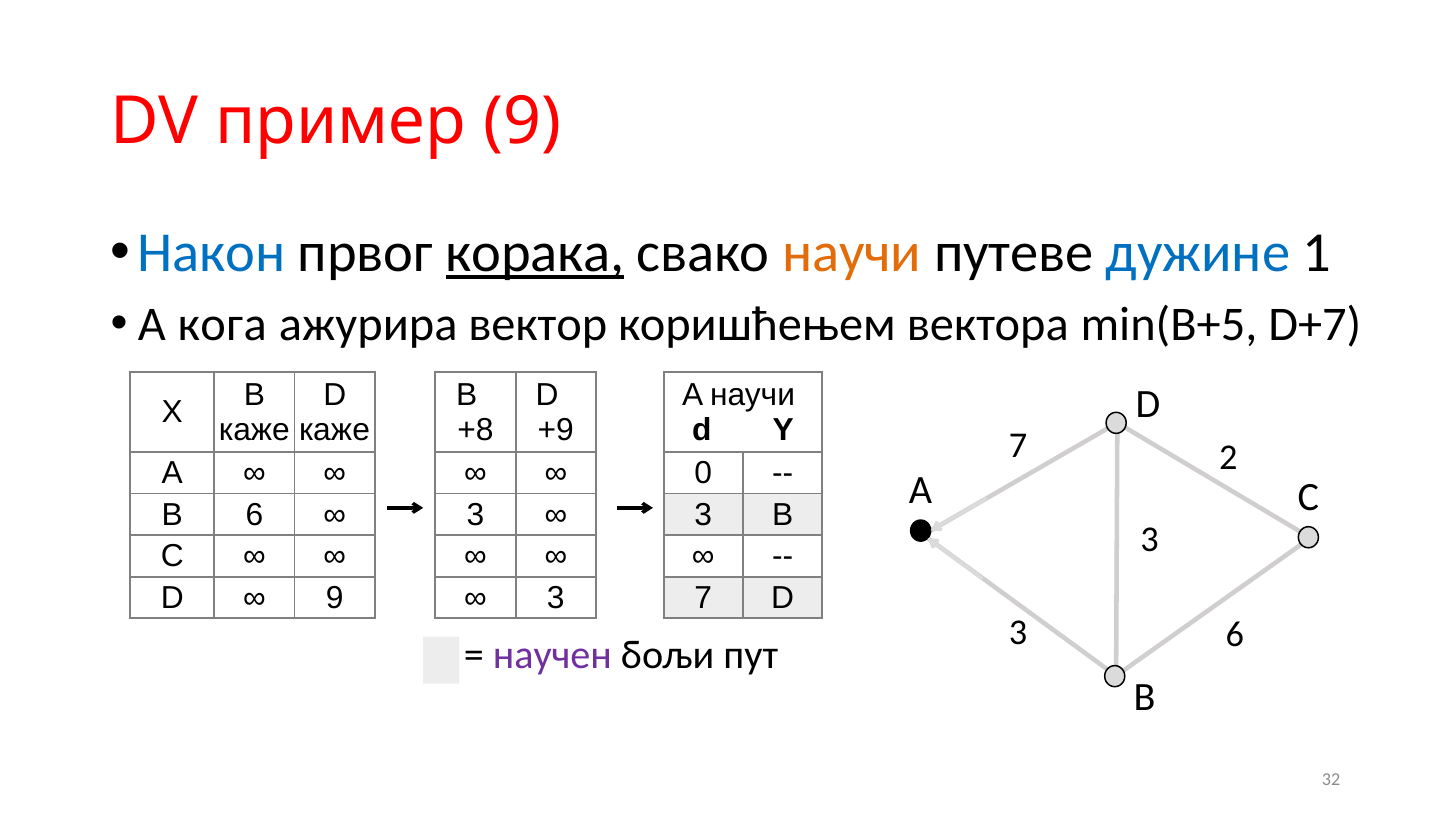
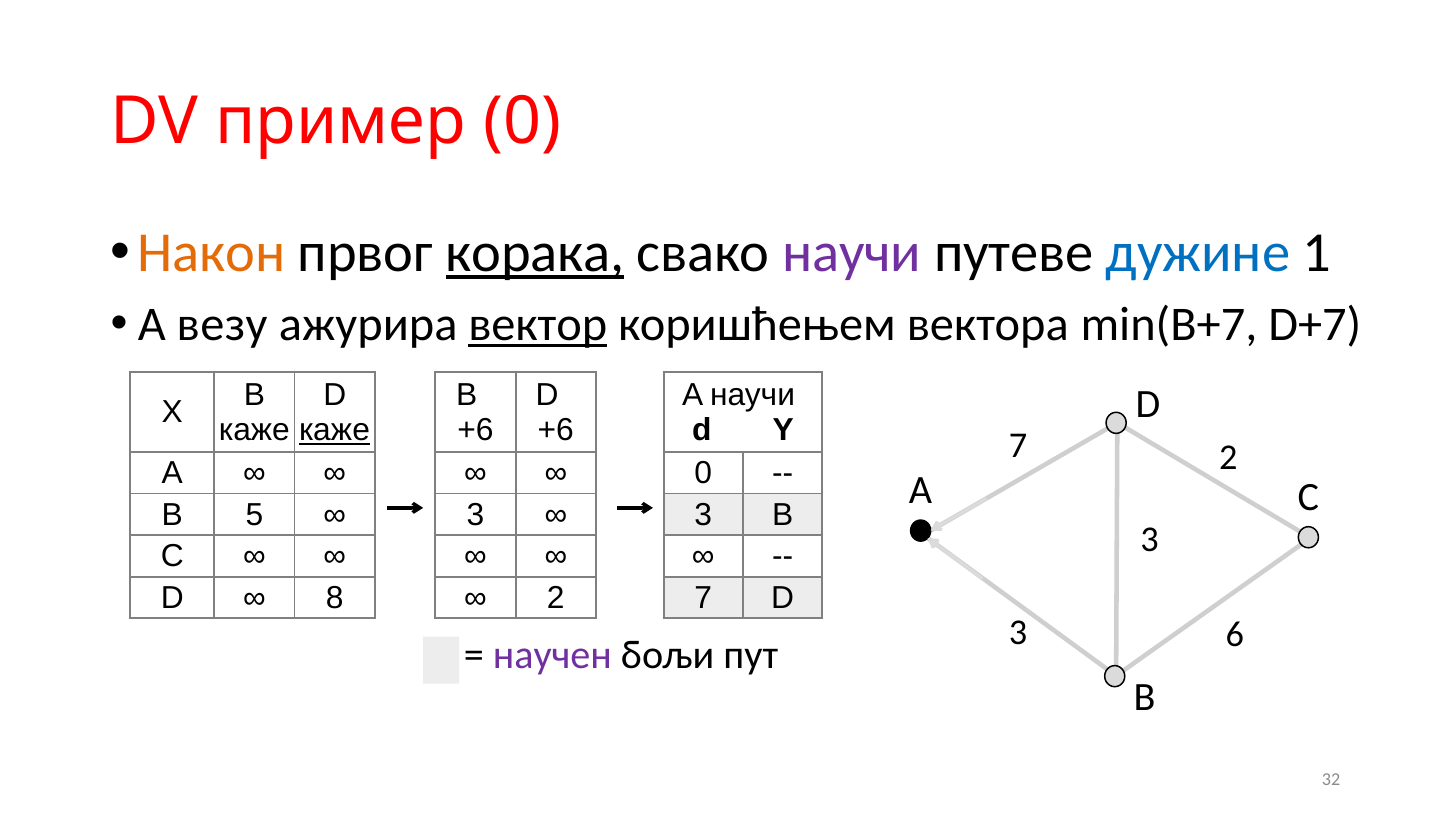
пример 9: 9 -> 0 (522, 122)
Након colour: blue -> orange (212, 253)
научи colour: orange -> purple (852, 253)
кога: кога -> везу (222, 325)
вектор underline: none -> present (538, 325)
min(B+5: min(B+5 -> min(B+7 (1169, 325)
каже underline: none -> present (335, 430)
+8: +8 -> +6 (475, 430)
+9: +9 -> +6 (556, 430)
B 6: 6 -> 5 (254, 515)
9: 9 -> 8 (335, 598)
3: 3 -> 2 (556, 598)
